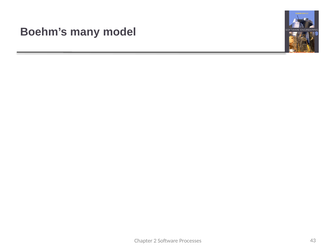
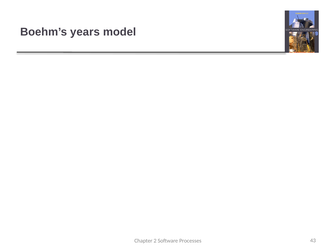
many: many -> years (85, 32)
